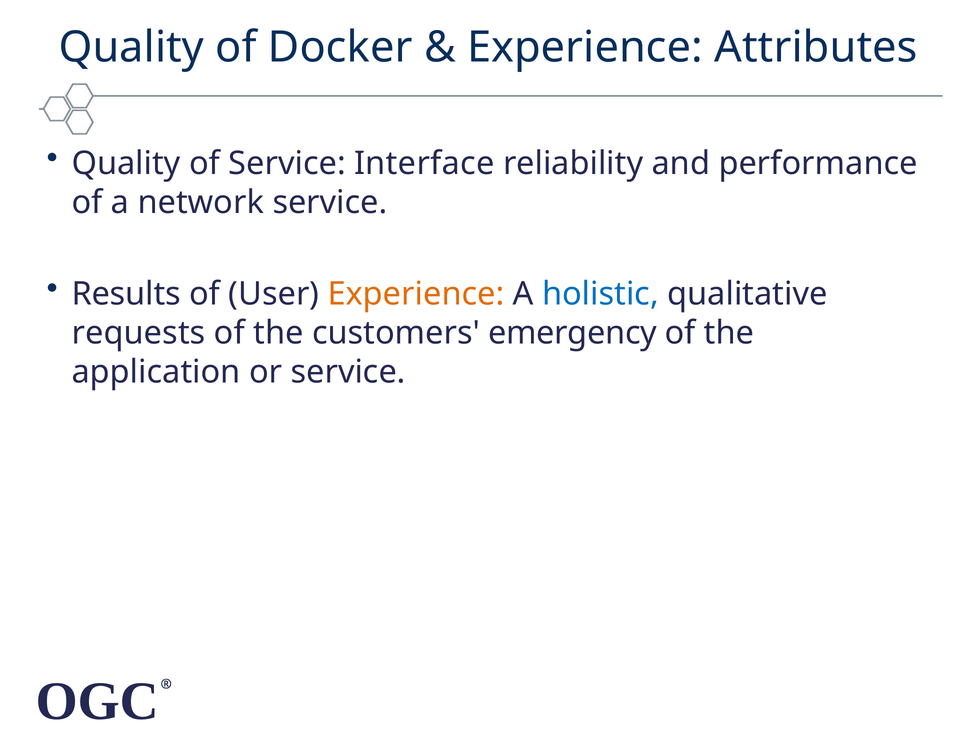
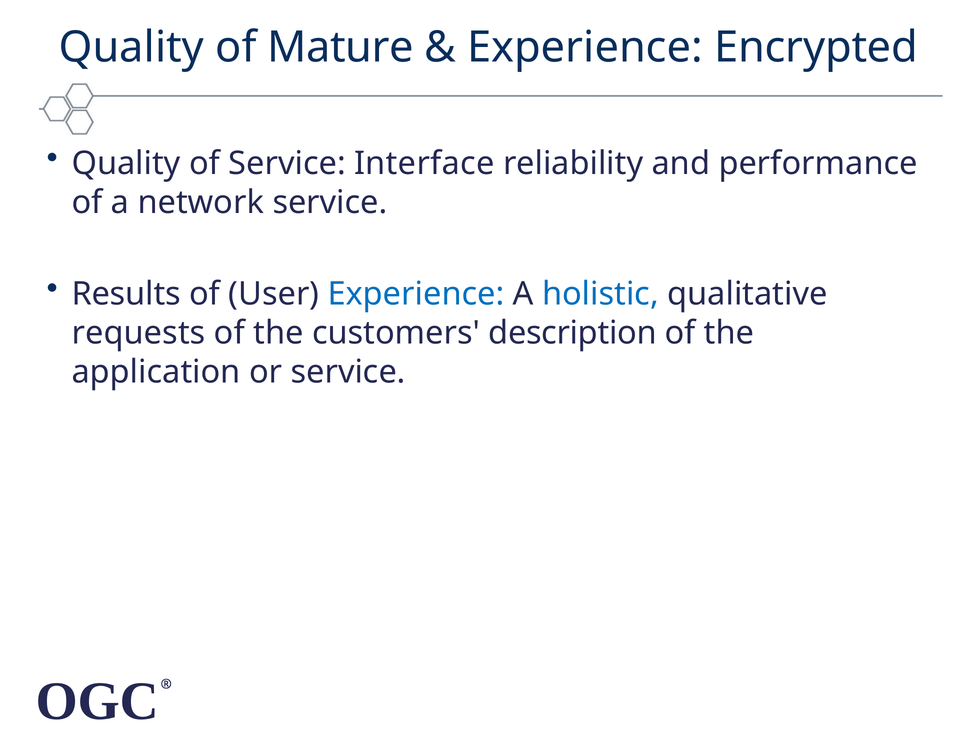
Docker: Docker -> Mature (340, 48)
Attributes: Attributes -> Encrypted (816, 48)
Experience colour: orange -> blue (416, 294)
emergency: emergency -> description (573, 333)
